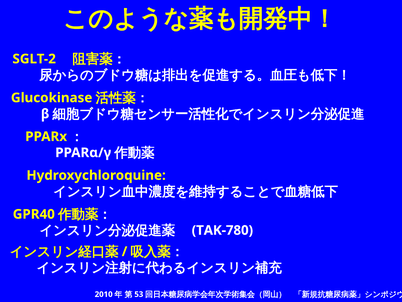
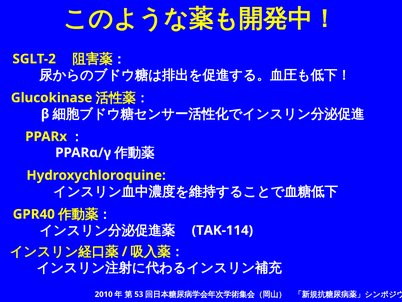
TAK-780: TAK-780 -> TAK-114 (222, 230)
